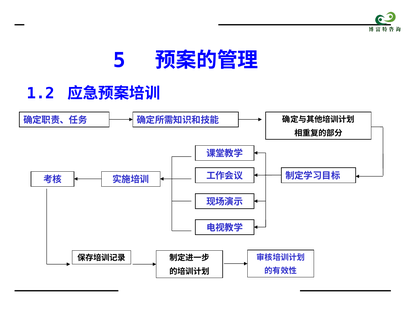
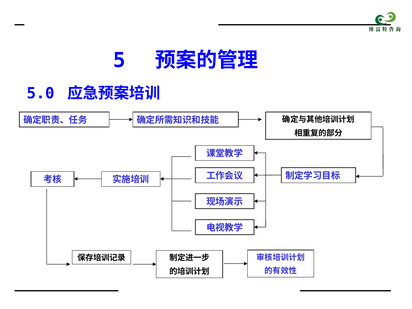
1.2: 1.2 -> 5.0 (41, 93)
